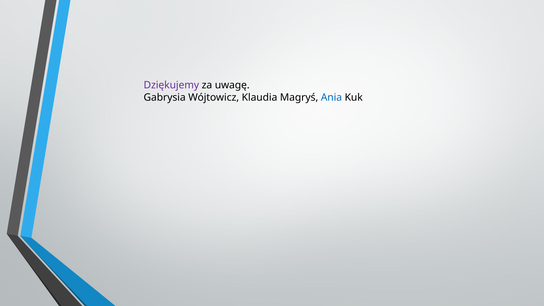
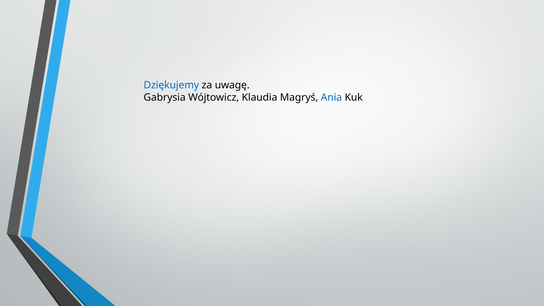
Dziękujemy colour: purple -> blue (171, 85)
